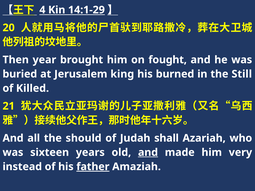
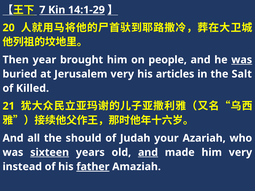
4: 4 -> 7 (42, 10)
fought: fought -> people (168, 60)
was underline: none -> present (242, 60)
Jerusalem king: king -> very (122, 74)
burned: burned -> articles (175, 74)
Still: Still -> Salt (242, 74)
shall: shall -> your (166, 138)
sixteen underline: none -> present (50, 153)
